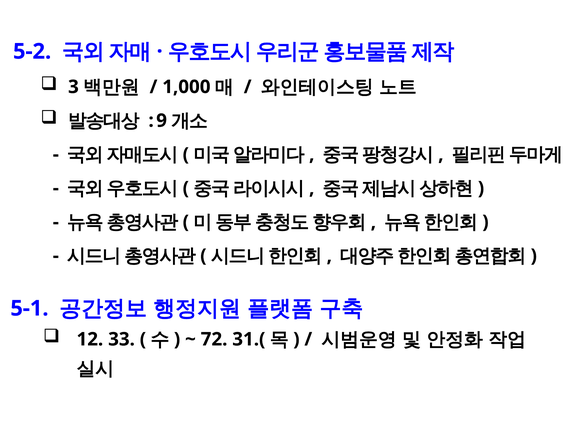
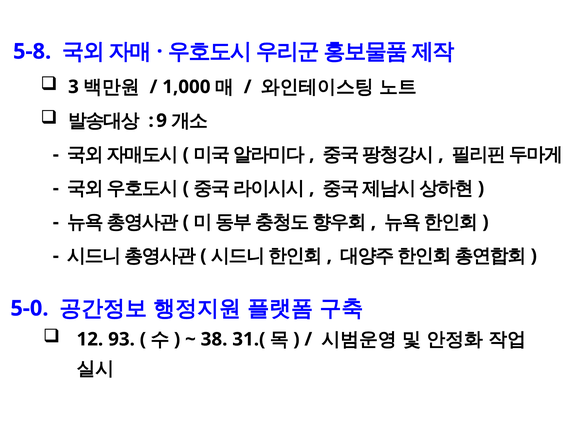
5-2: 5-2 -> 5-8 (32, 51)
5-1: 5-1 -> 5-0 (29, 309)
33: 33 -> 93 (122, 339)
72: 72 -> 38 (214, 339)
